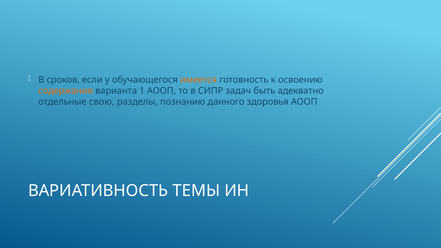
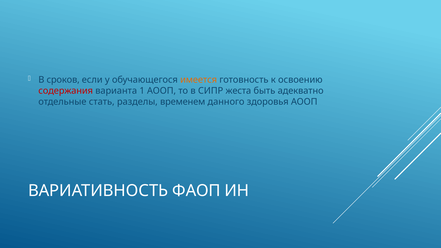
содержания colour: orange -> red (66, 91)
задач: задач -> жеста (238, 91)
свою: свою -> стать (102, 102)
познанию: познанию -> временем (183, 102)
ТЕМЫ: ТЕМЫ -> ФАОП (196, 191)
